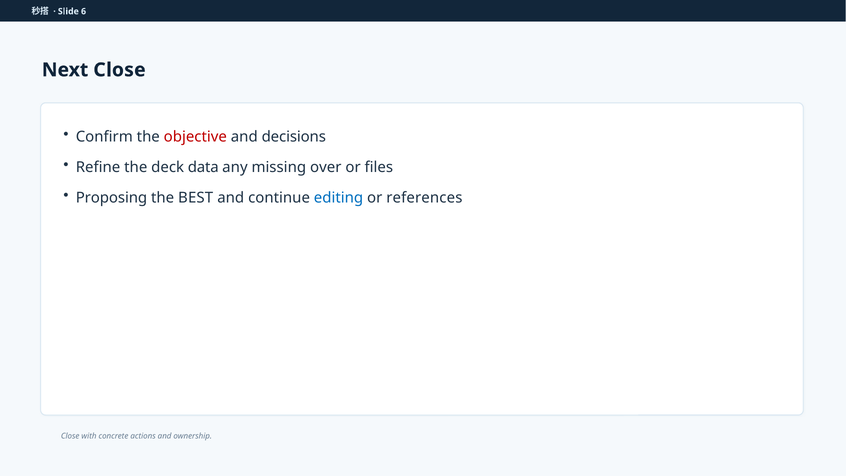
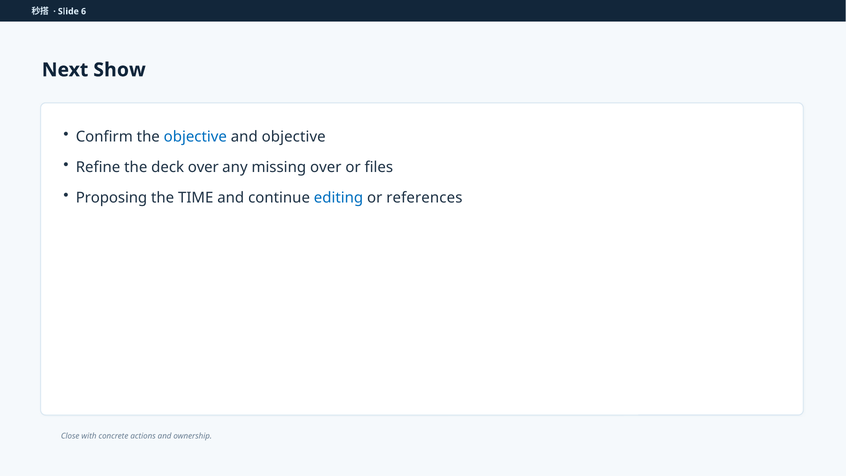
Next Close: Close -> Show (119, 70)
objective colour: red -> blue (195, 137)
and decisions: decisions -> objective (294, 137)
deck data: data -> over (203, 167)
BEST: BEST -> TIME (196, 198)
